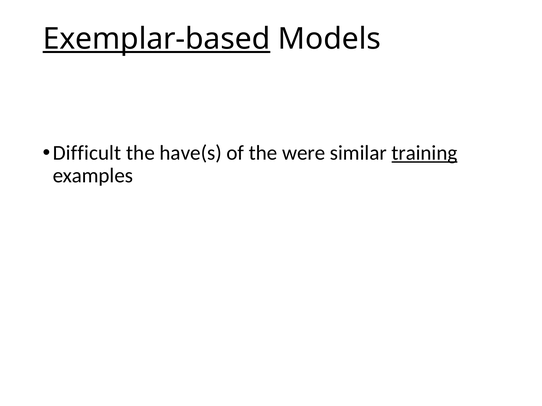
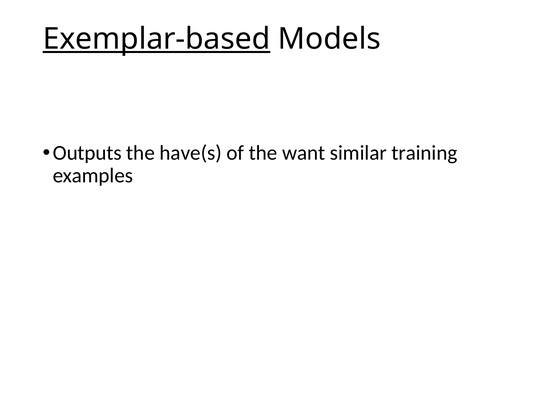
Difficult: Difficult -> Outputs (87, 153)
were: were -> want (304, 153)
training underline: present -> none (424, 153)
